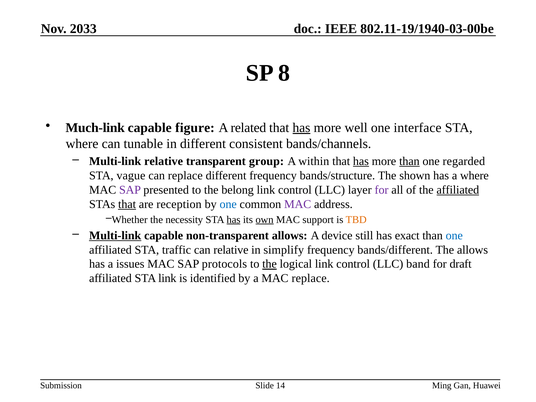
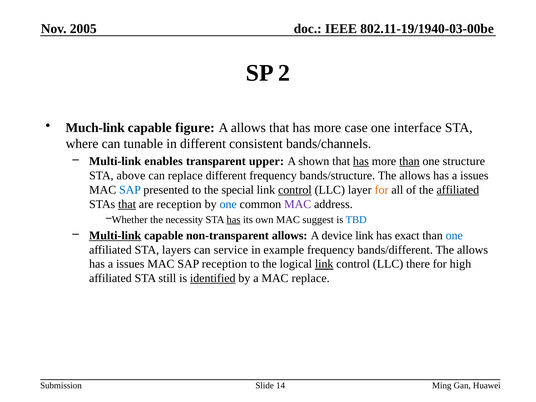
2033: 2033 -> 2005 (83, 29)
8: 8 -> 2 (284, 73)
A related: related -> allows (248, 128)
has underline: present -> none (301, 128)
well: well -> case (356, 128)
Multi-link relative: relative -> enables (164, 161)
group: group -> upper (266, 161)
within: within -> shown (314, 161)
regarded: regarded -> structure (464, 161)
vague: vague -> above (131, 176)
shown: shown -> allows (415, 176)
where: where -> issues (474, 176)
SAP colour: purple -> blue (130, 190)
belong: belong -> special (238, 190)
control underline: none -> present (295, 190)
for colour: purple -> orange (382, 190)
own underline: present -> none (265, 220)
support: support -> suggest (318, 220)
TBD colour: orange -> blue (356, 220)
device still: still -> link (364, 235)
traffic: traffic -> layers (176, 250)
can relative: relative -> service (231, 250)
simplify: simplify -> example (284, 250)
SAP protocols: protocols -> reception (224, 264)
the underline: present -> none (270, 264)
link underline: none -> present (324, 264)
band: band -> there (418, 264)
draft: draft -> high (460, 264)
STA link: link -> still (167, 278)
identified underline: none -> present (213, 278)
